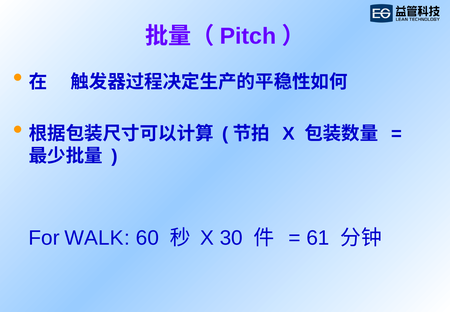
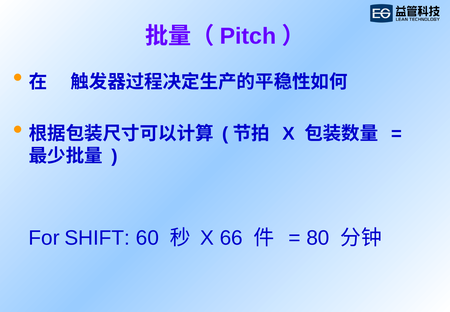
WALK: WALK -> SHIFT (97, 238)
30: 30 -> 66 (231, 238)
61: 61 -> 80 (318, 238)
